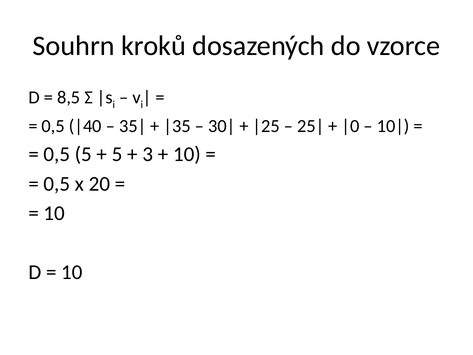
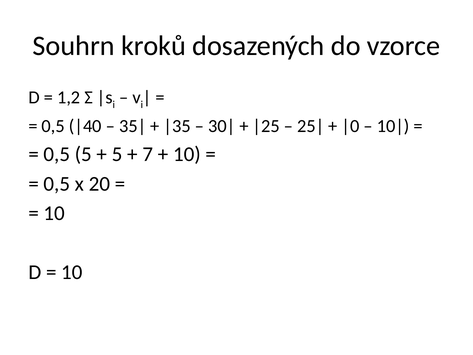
8,5: 8,5 -> 1,2 (69, 97)
3: 3 -> 7 (148, 154)
